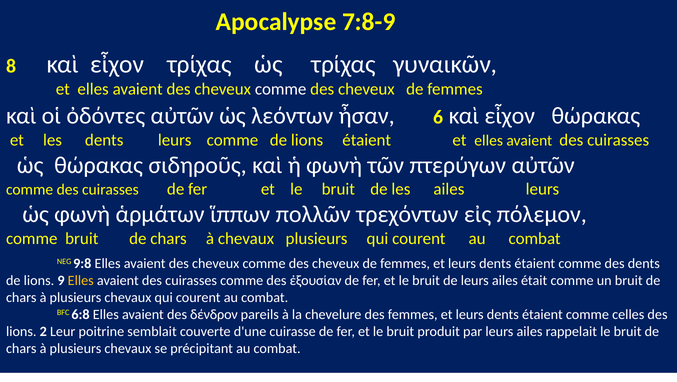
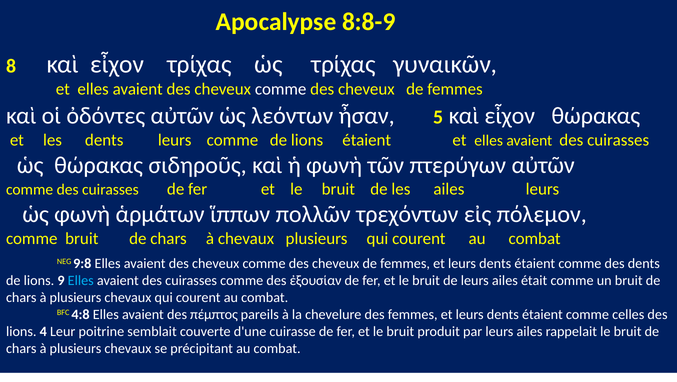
7:8-9: 7:8-9 -> 8:8-9 (369, 22)
6: 6 -> 5 (438, 117)
Elles colour: yellow -> light blue (81, 281)
6:8: 6:8 -> 4:8 (80, 315)
δένδρον: δένδρον -> πέμπτος (214, 315)
2: 2 -> 4 (43, 331)
